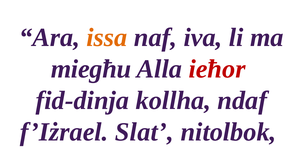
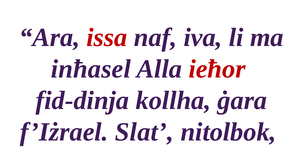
issa colour: orange -> red (107, 37)
miegħu: miegħu -> inħasel (91, 69)
ndaf: ndaf -> ġara (242, 101)
